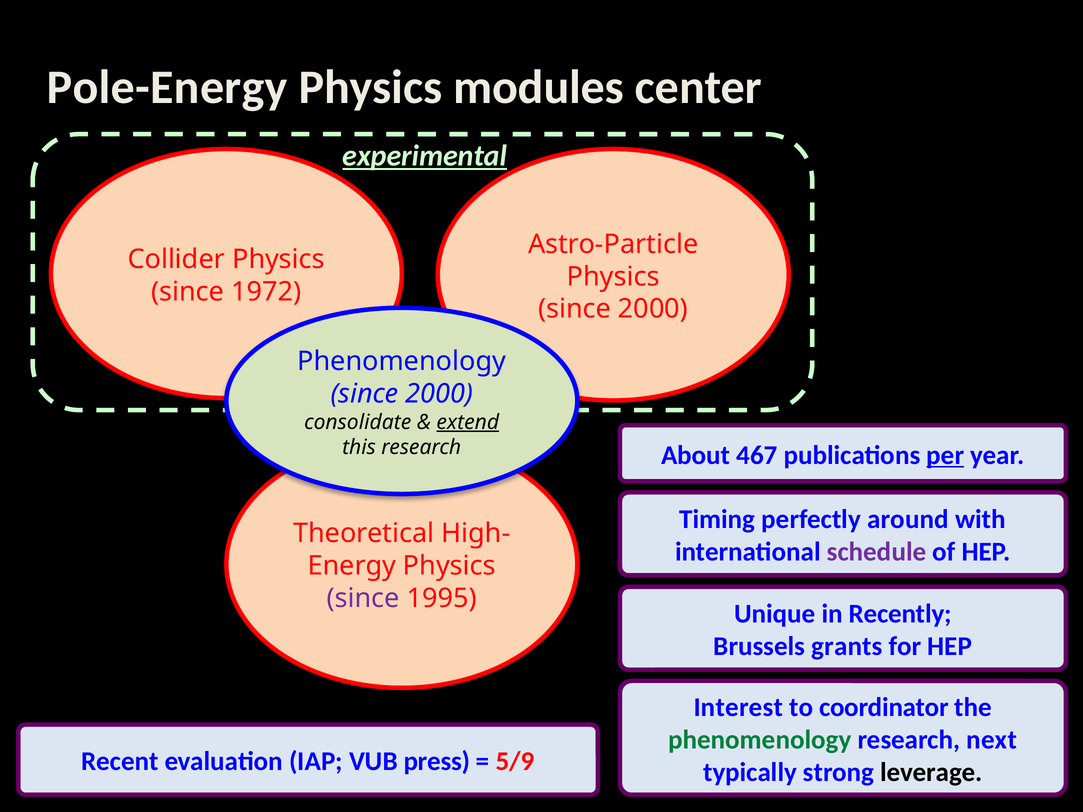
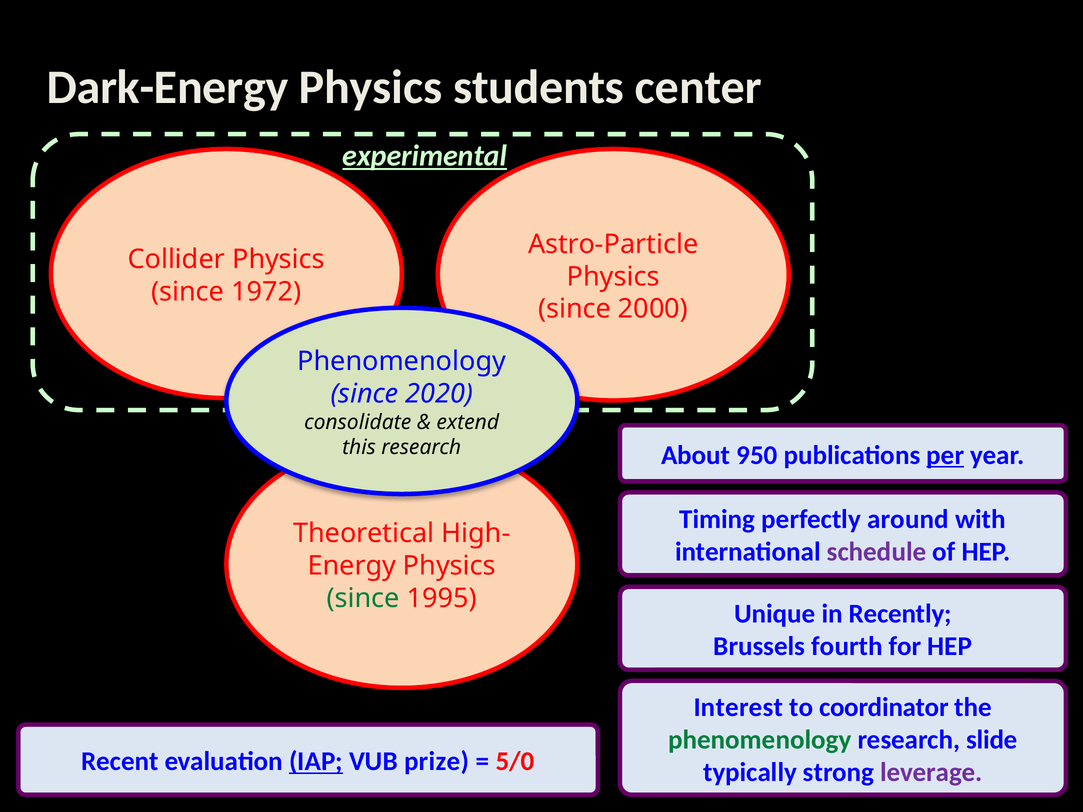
Pole-Energy: Pole-Energy -> Dark-Energy (168, 87)
modules: modules -> students (539, 87)
2000: 2000 -> 2020 (439, 394)
extend underline: present -> none (468, 422)
467: 467 -> 950 (757, 455)
since colour: purple -> green (363, 598)
grants: grants -> fourth (847, 647)
next: next -> slide (992, 740)
IAP underline: none -> present (316, 762)
press: press -> prize (437, 762)
5/9: 5/9 -> 5/0 (515, 762)
leverage colour: black -> purple (931, 772)
